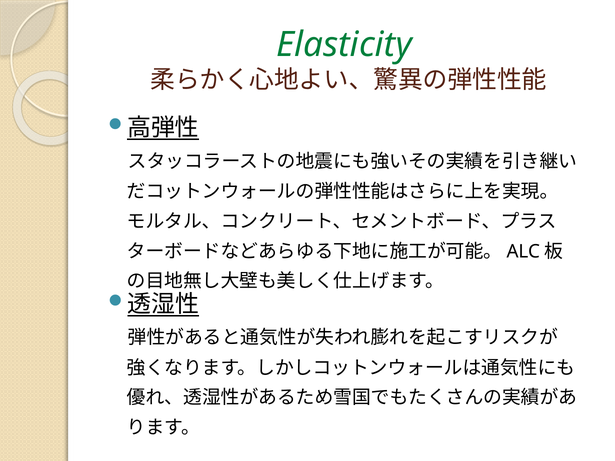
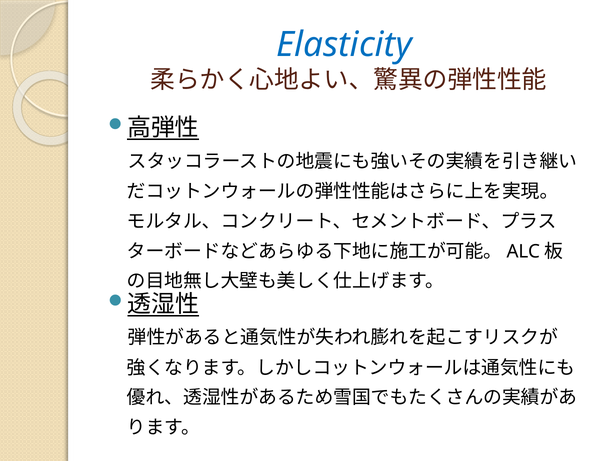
Elasticity colour: green -> blue (344, 45)
